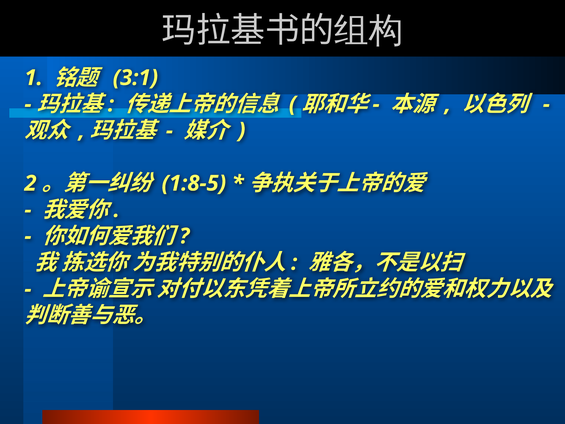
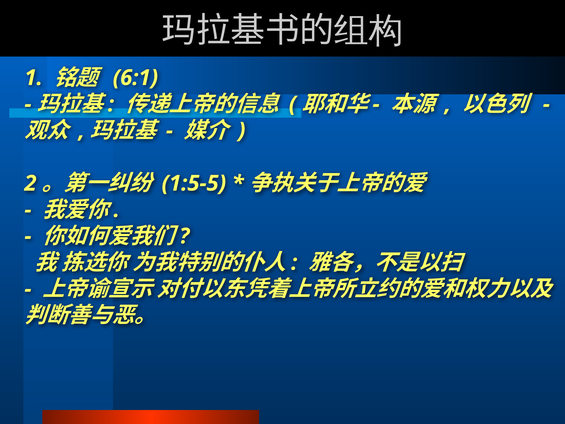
3:1: 3:1 -> 6:1 (135, 78)
1:8-5: 1:8-5 -> 1:5-5 (194, 183)
